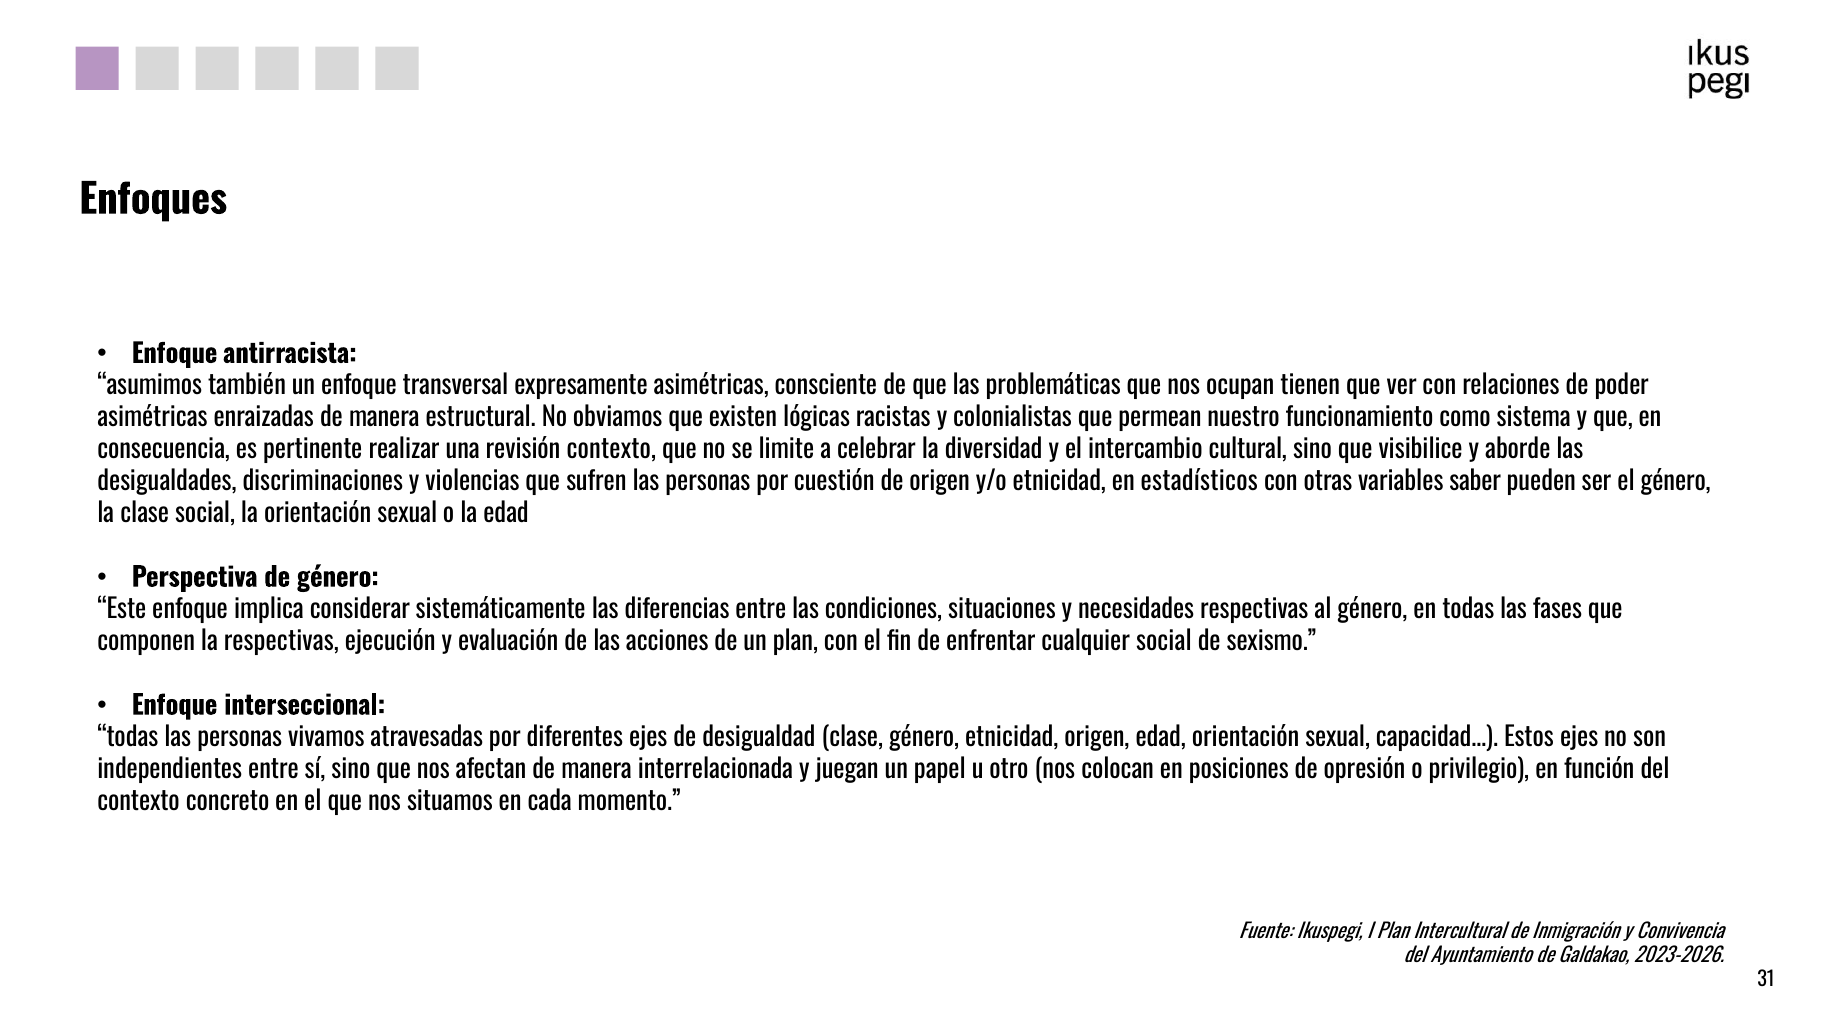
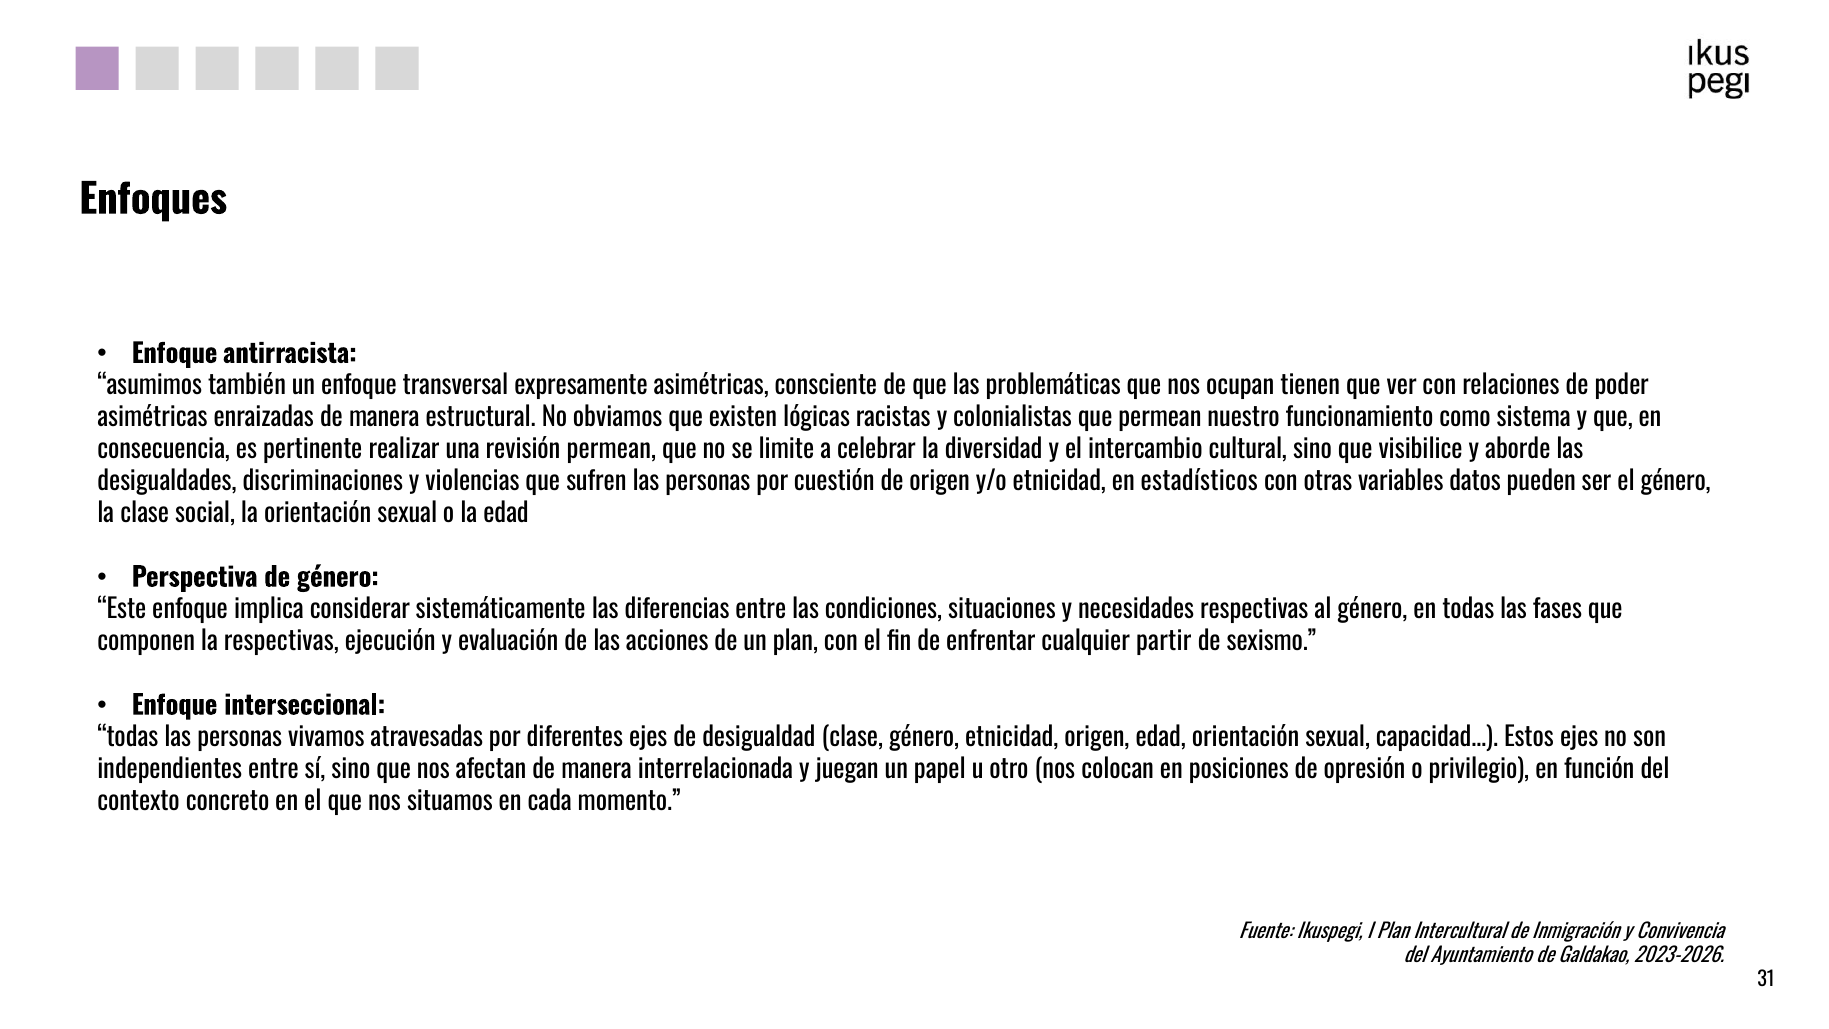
revisión contexto: contexto -> permean (611, 450)
saber: saber -> datos (1475, 482)
cualquier social: social -> partir (1164, 642)
